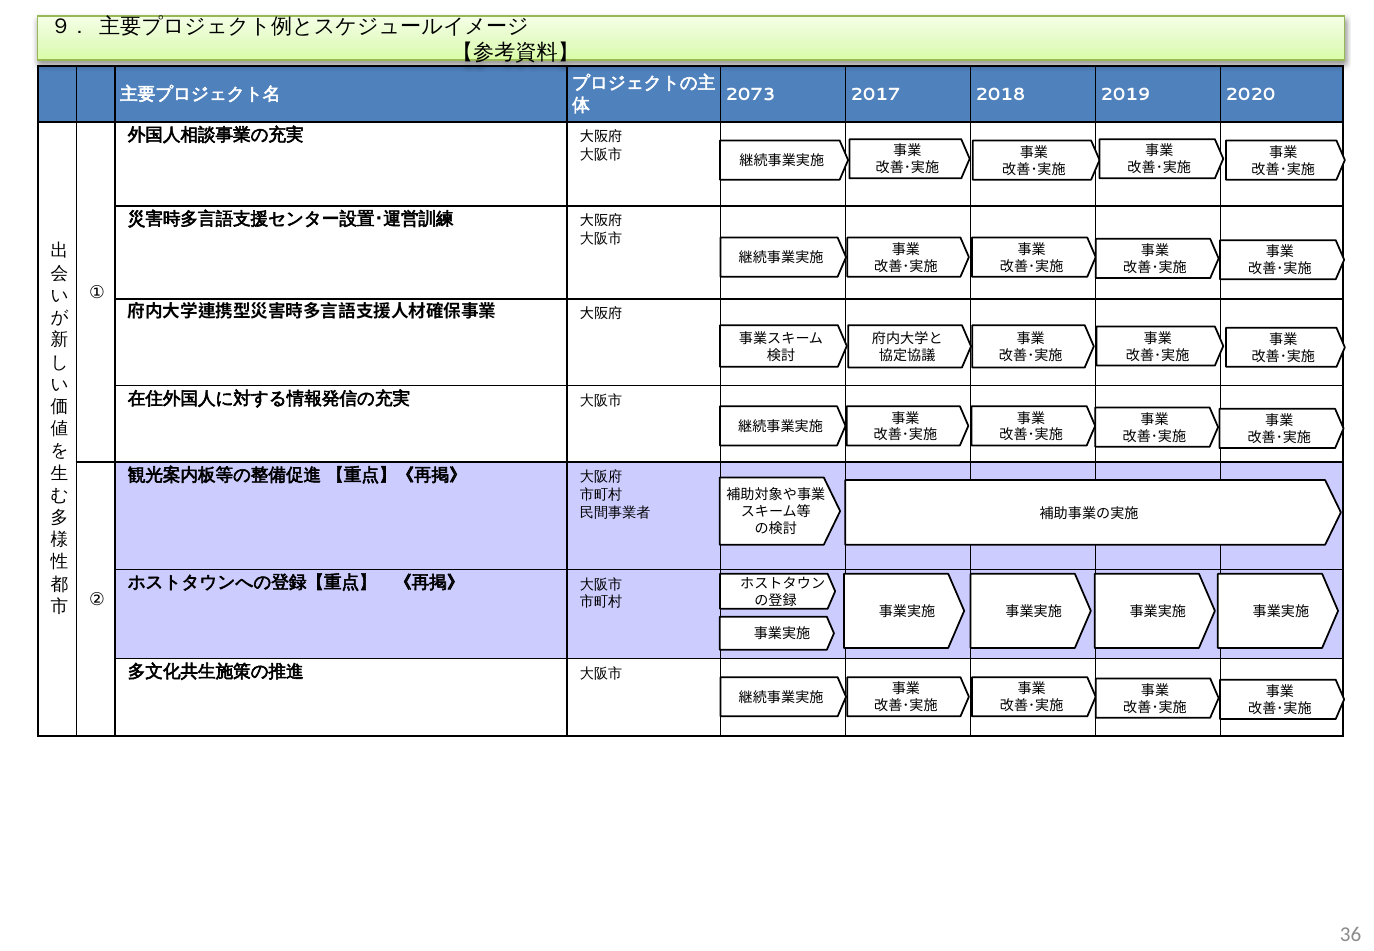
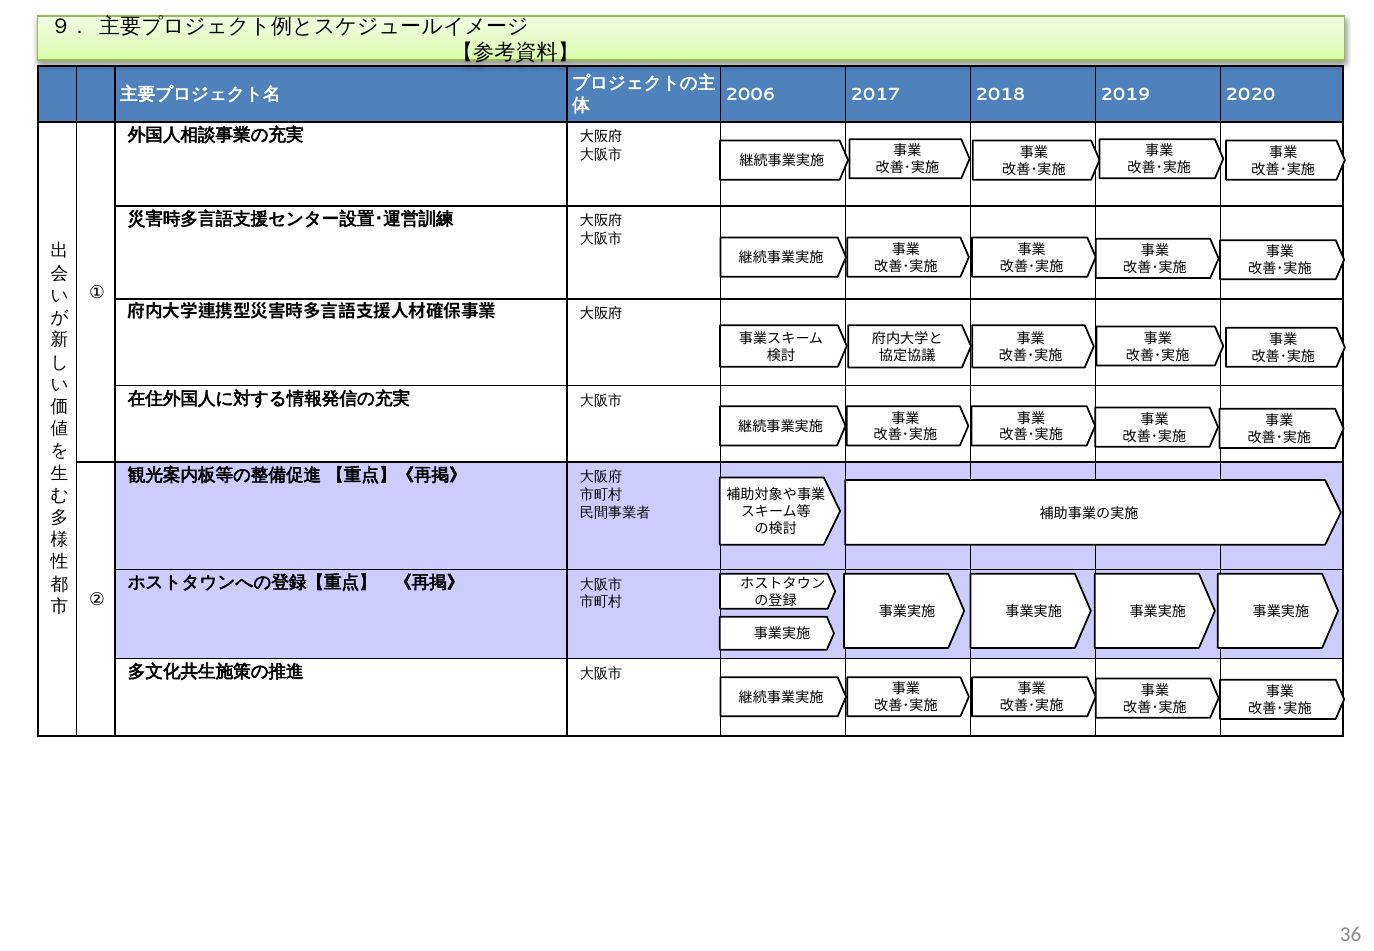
2073: 2073 -> 2006 (750, 95)
